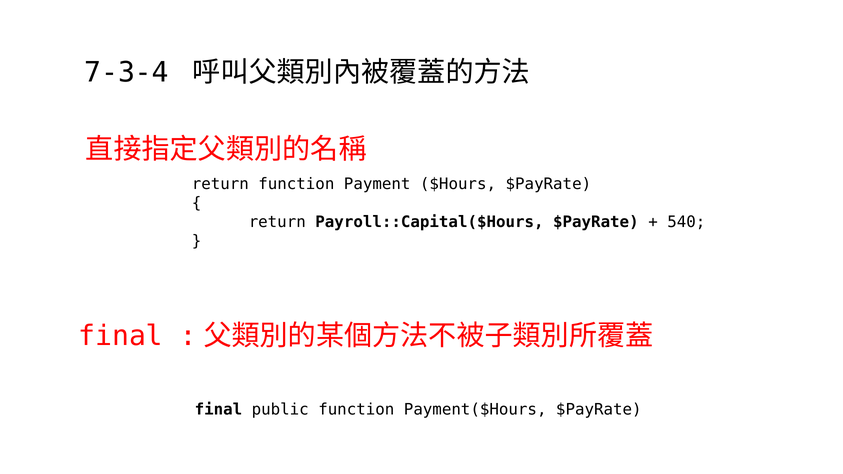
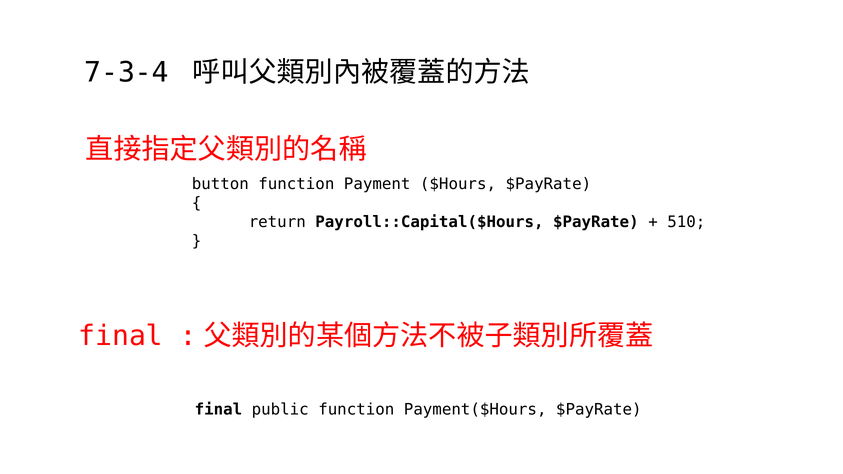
return: return -> button (220, 184)
540: 540 -> 510 (686, 222)
